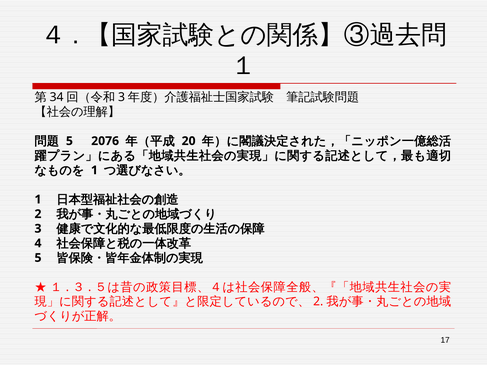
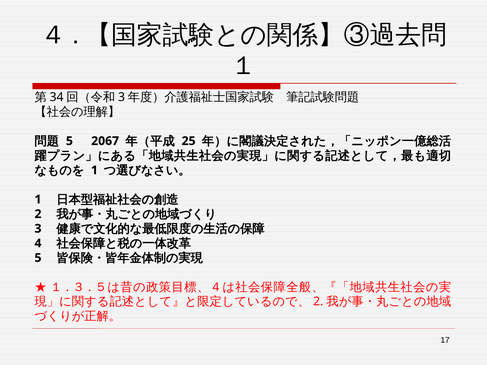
2076: 2076 -> 2067 (105, 141)
20: 20 -> 25 (189, 141)
